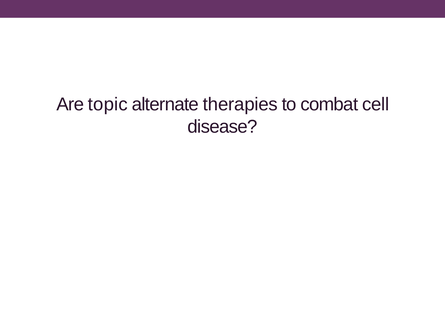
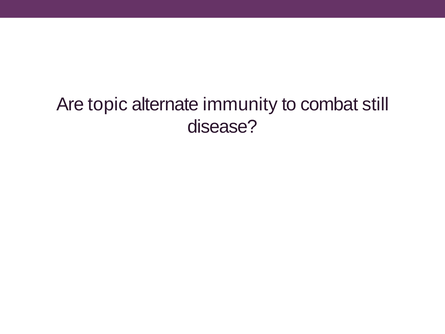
therapies: therapies -> immunity (240, 104)
cell: cell -> still (376, 104)
